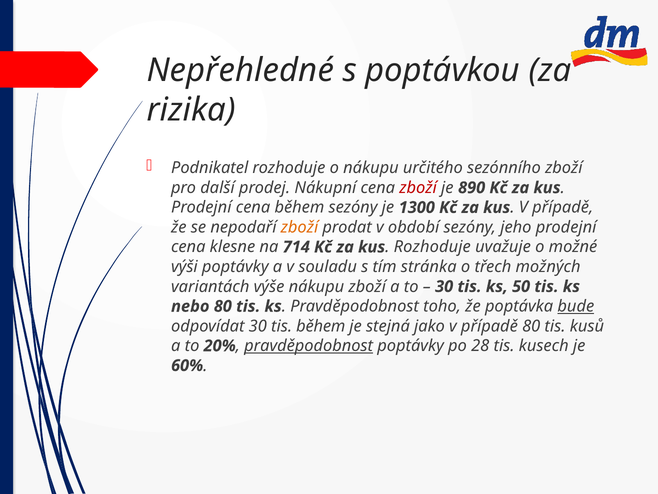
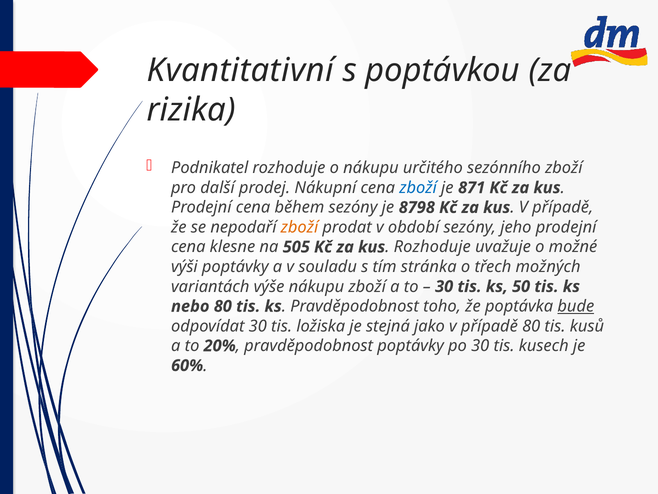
Nepřehledné: Nepřehledné -> Kvantitativní (240, 70)
zboží colour: red -> blue (418, 188)
890: 890 -> 871 (472, 188)
1300: 1300 -> 8798 (417, 207)
714: 714 -> 505 (296, 247)
tis během: během -> ložiska (321, 326)
pravděpodobnost underline: present -> none (309, 346)
po 28: 28 -> 30 (480, 346)
